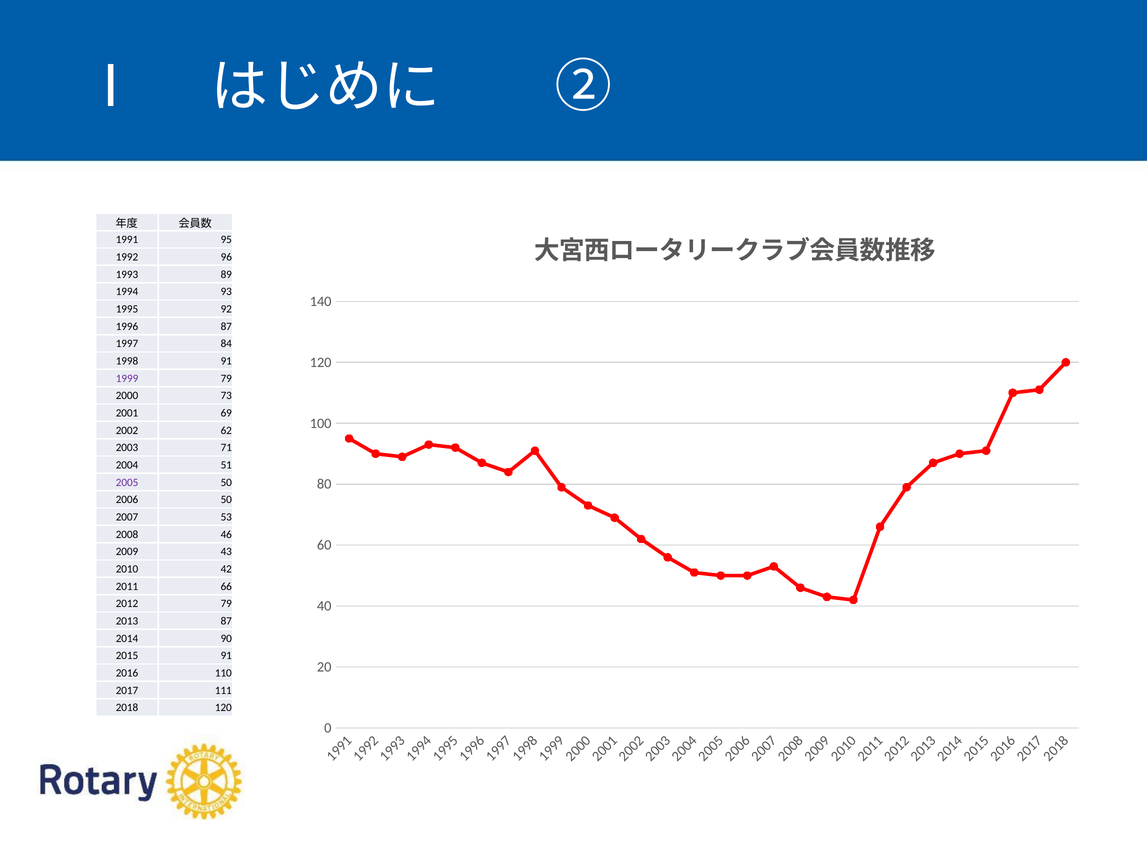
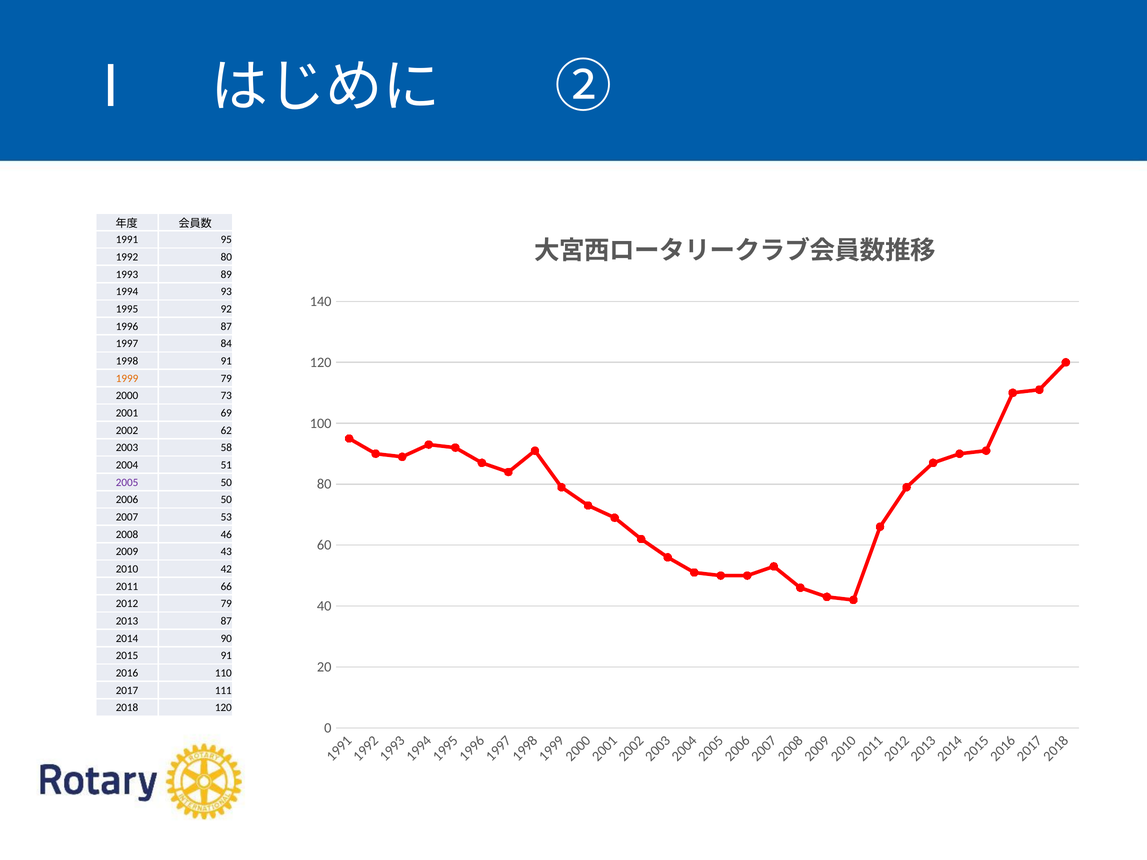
1992 96: 96 -> 80 (226, 257)
1999 colour: purple -> orange (127, 378)
71: 71 -> 58 (226, 448)
